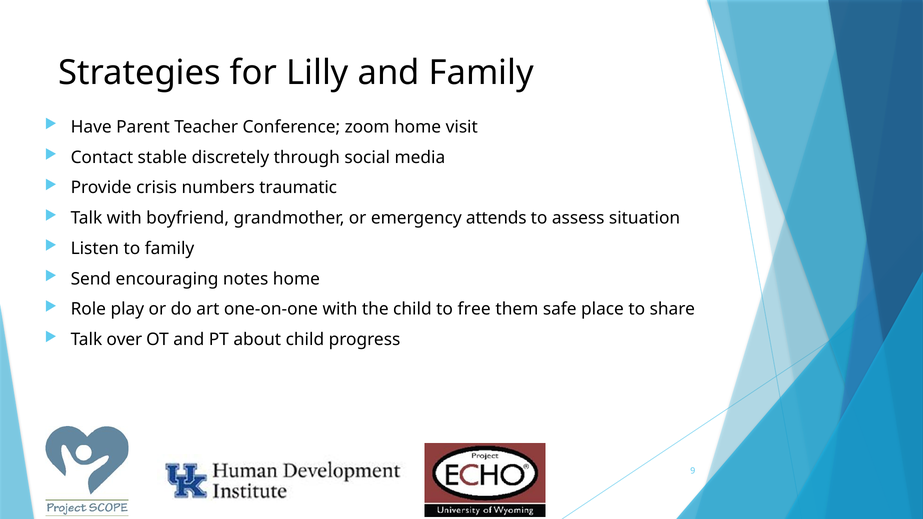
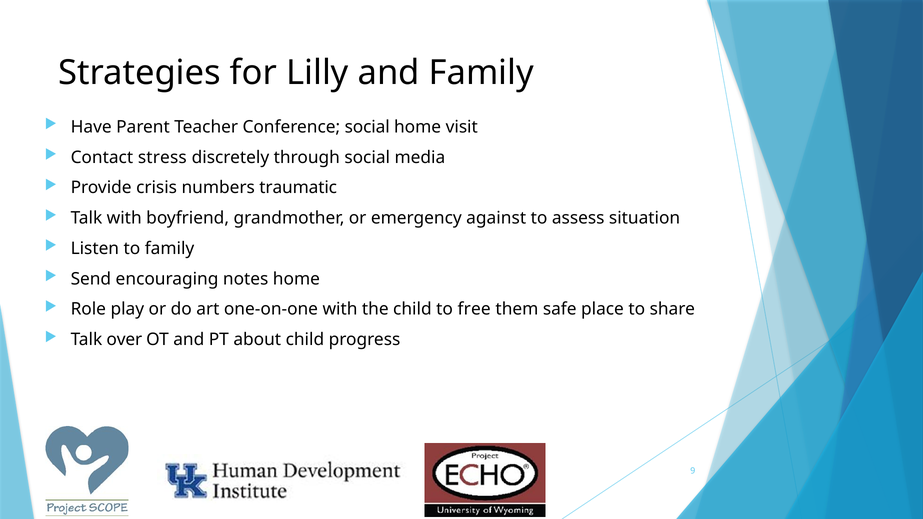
Conference zoom: zoom -> social (367, 127)
stable: stable -> stress (162, 157)
attends: attends -> against (496, 218)
